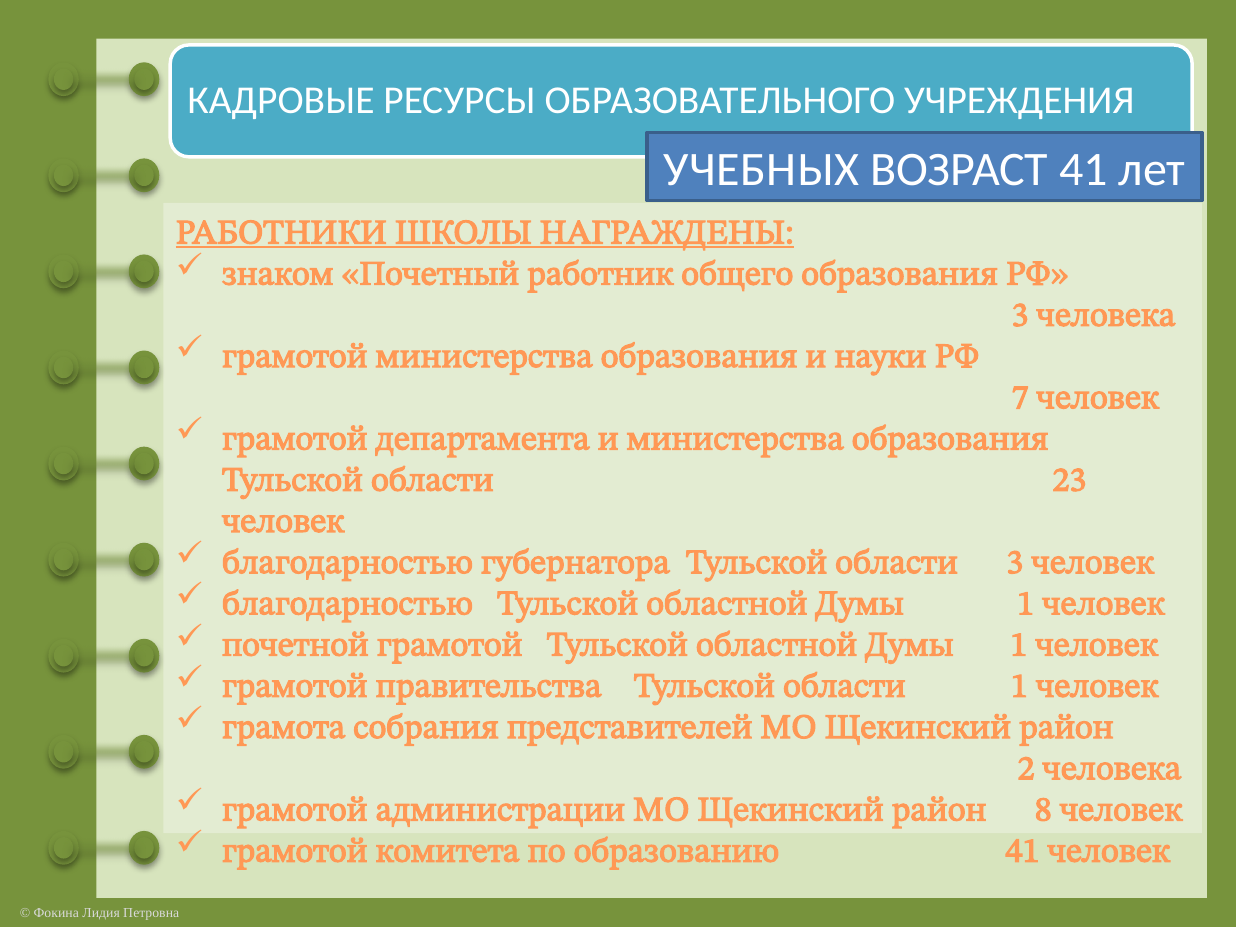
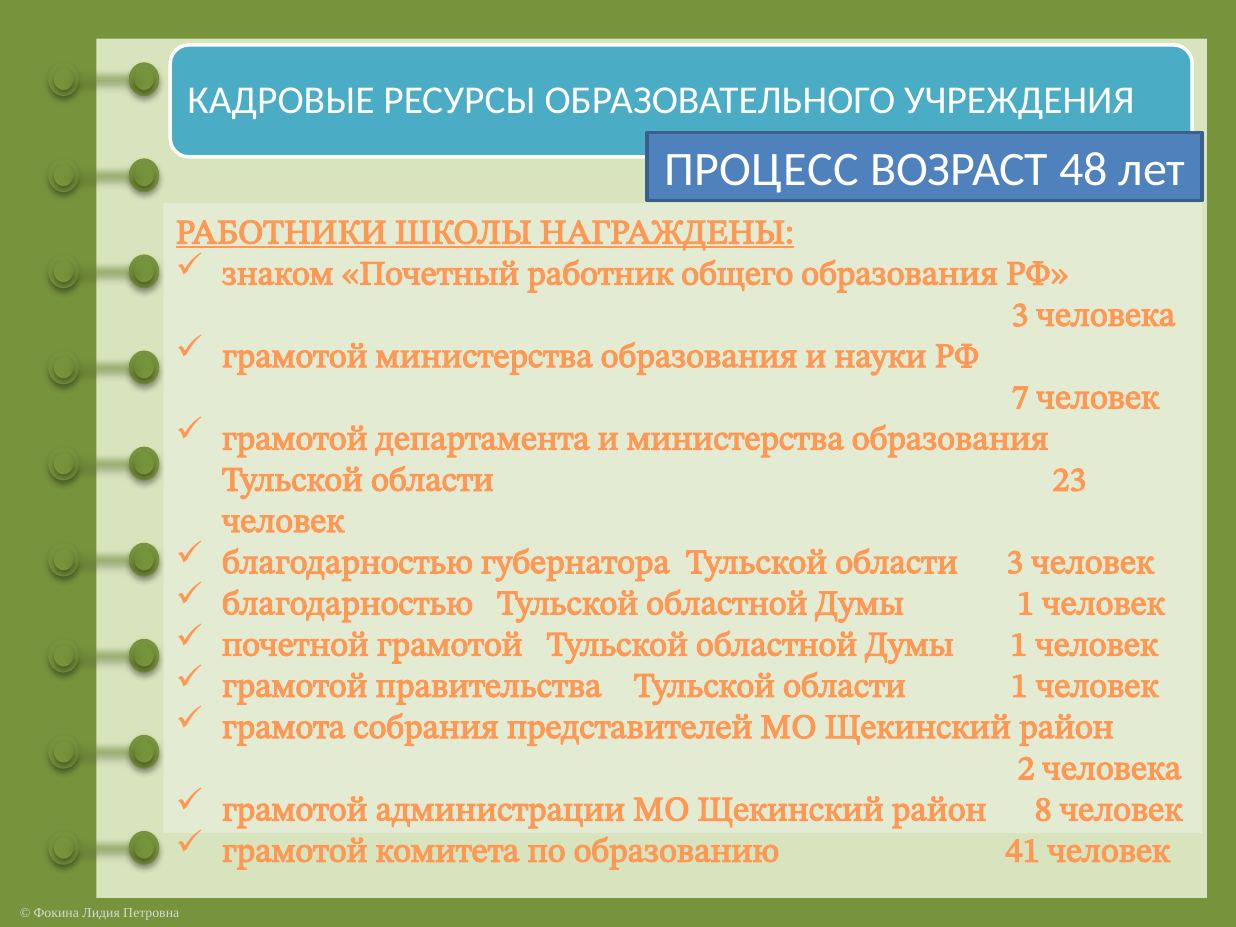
УЧЕБНЫХ: УЧЕБНЫХ -> ПРОЦЕСС (761, 170)
ВОЗРАСТ 41: 41 -> 48 (1083, 170)
